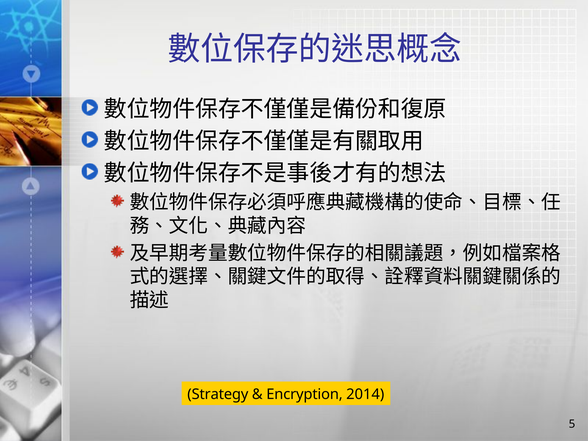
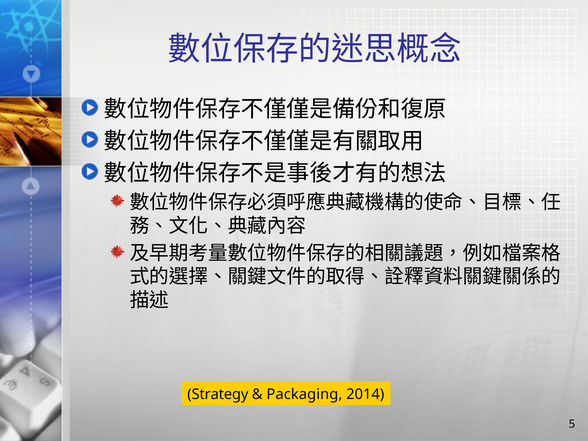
Encryption: Encryption -> Packaging (304, 394)
